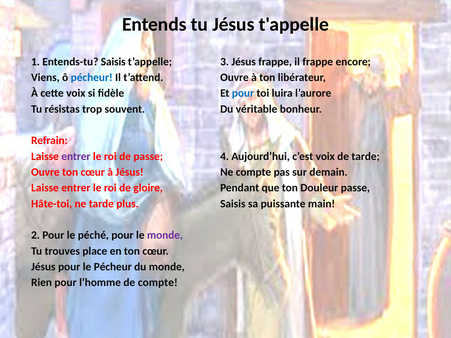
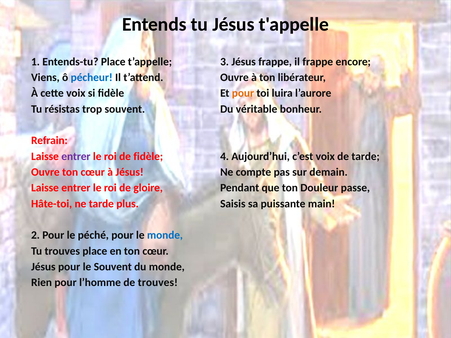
Entends-tu Saisis: Saisis -> Place (113, 62)
pour colour: blue -> orange (243, 93)
de passe: passe -> fidèle (148, 156)
monde colour: purple -> blue (165, 235)
le Pécheur: Pécheur -> Souvent (113, 267)
de compte: compte -> trouves (158, 283)
